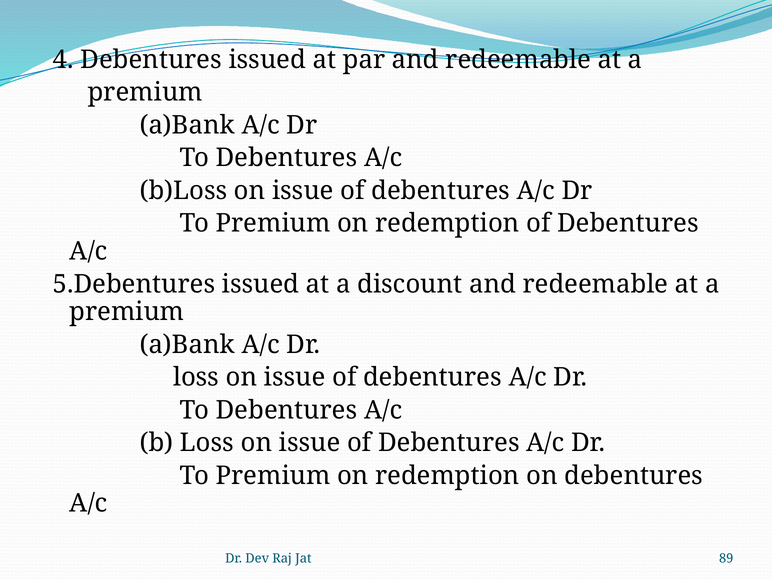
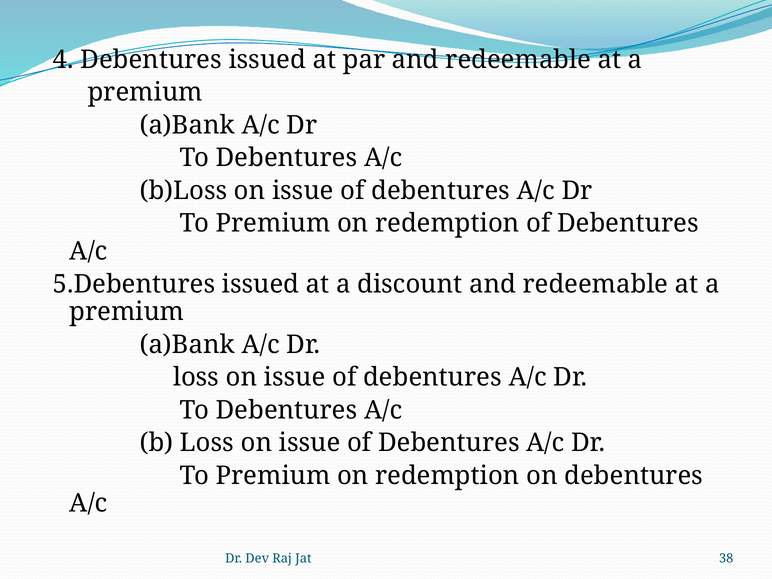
89: 89 -> 38 (726, 559)
